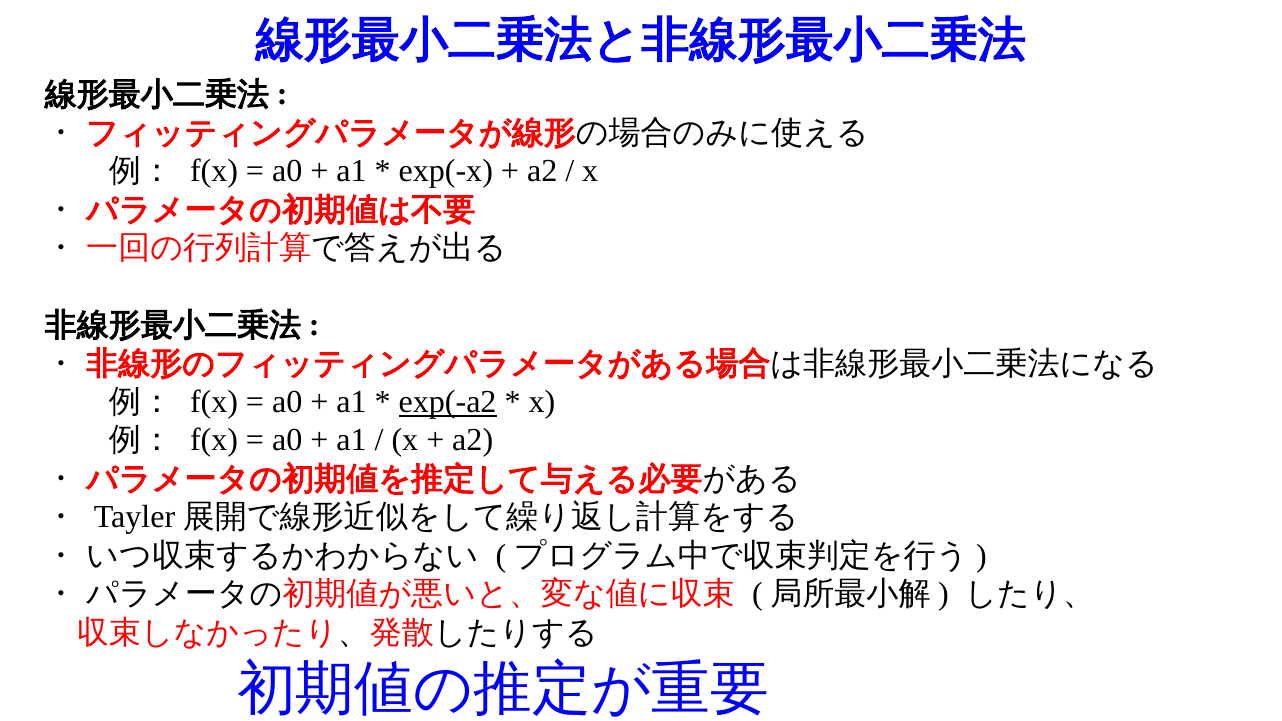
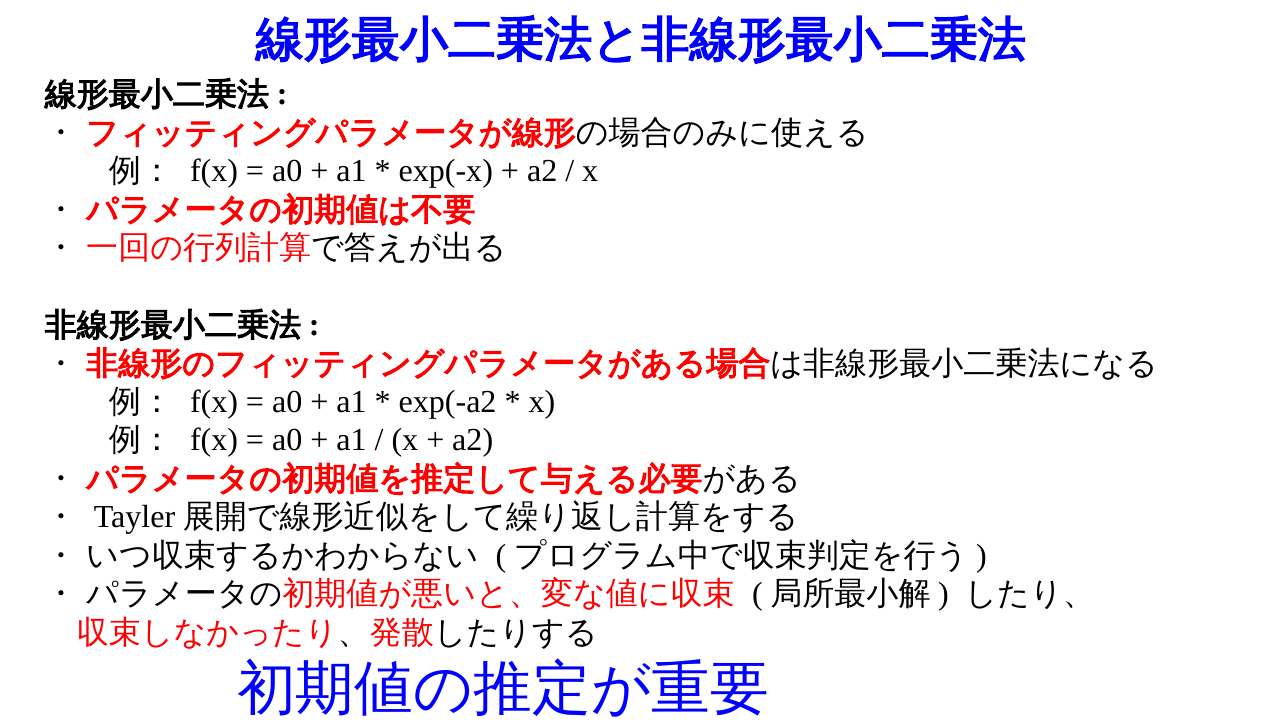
exp(-a2 underline: present -> none (448, 402)
